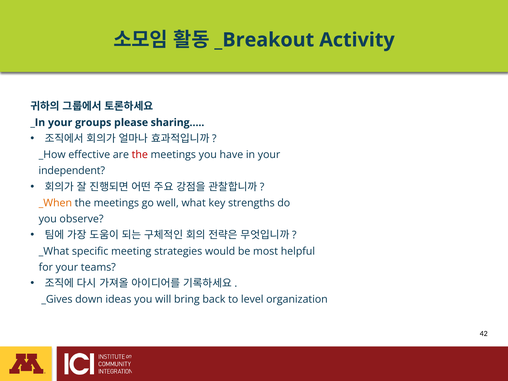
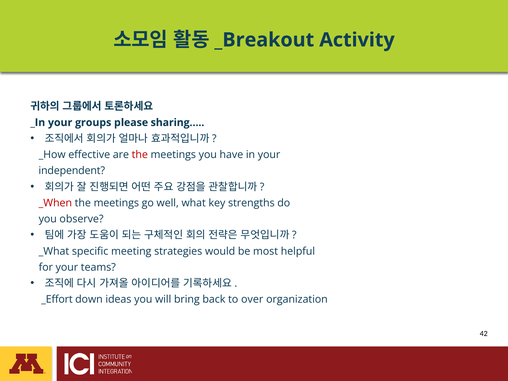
_When colour: orange -> red (55, 203)
_Gives: _Gives -> _Effort (57, 299)
level: level -> over (252, 299)
